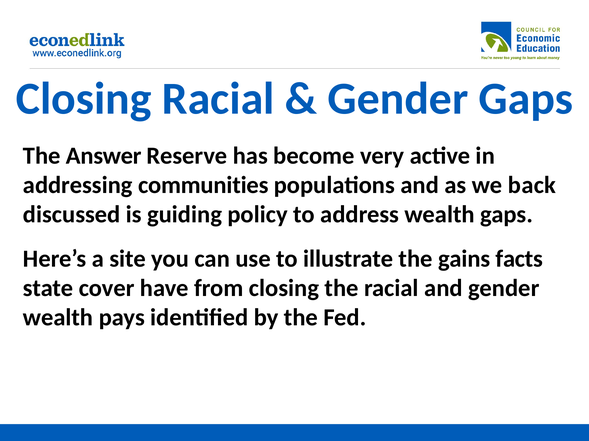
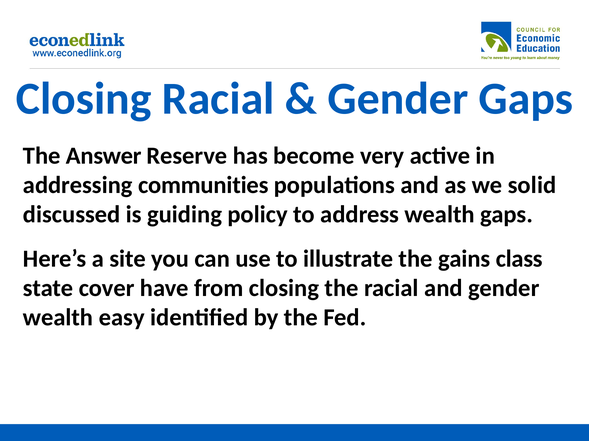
back: back -> solid (532, 185)
facts: facts -> class (519, 259)
pays: pays -> easy (122, 318)
